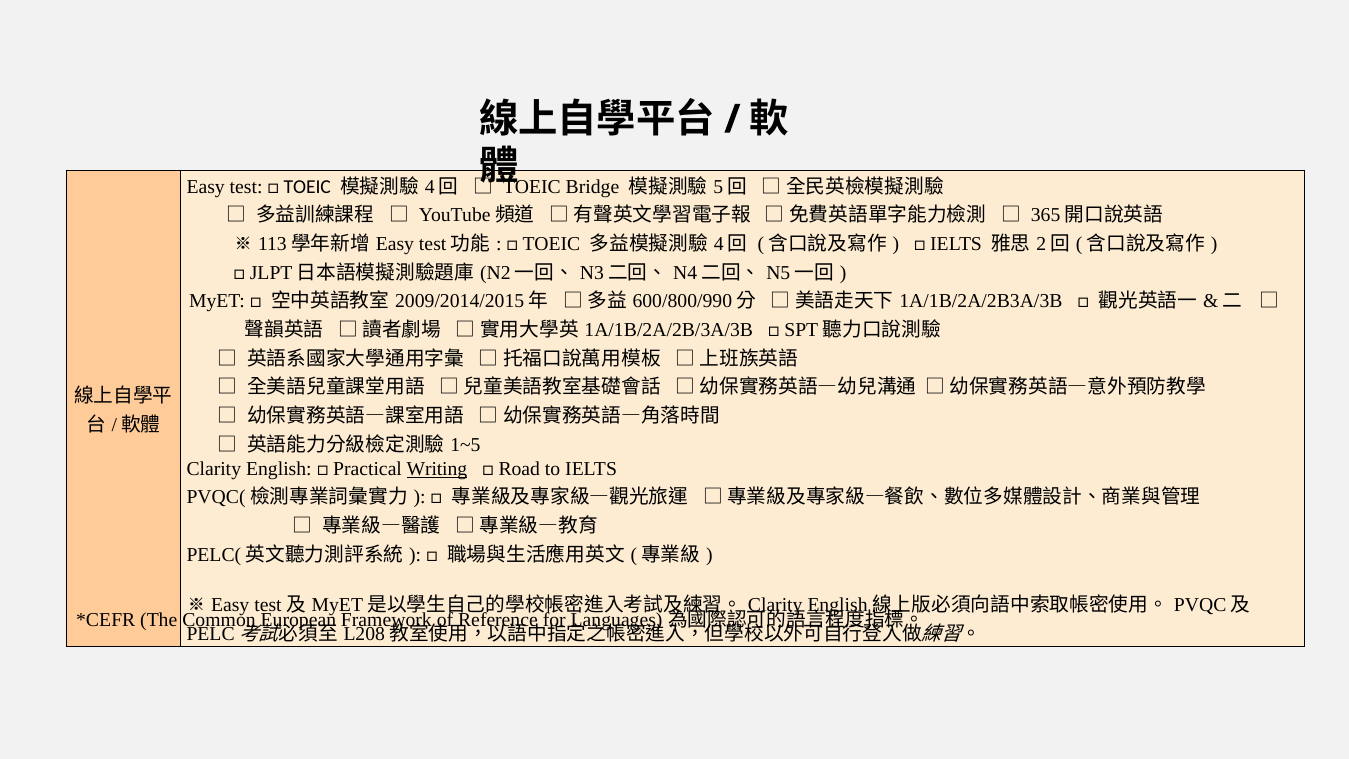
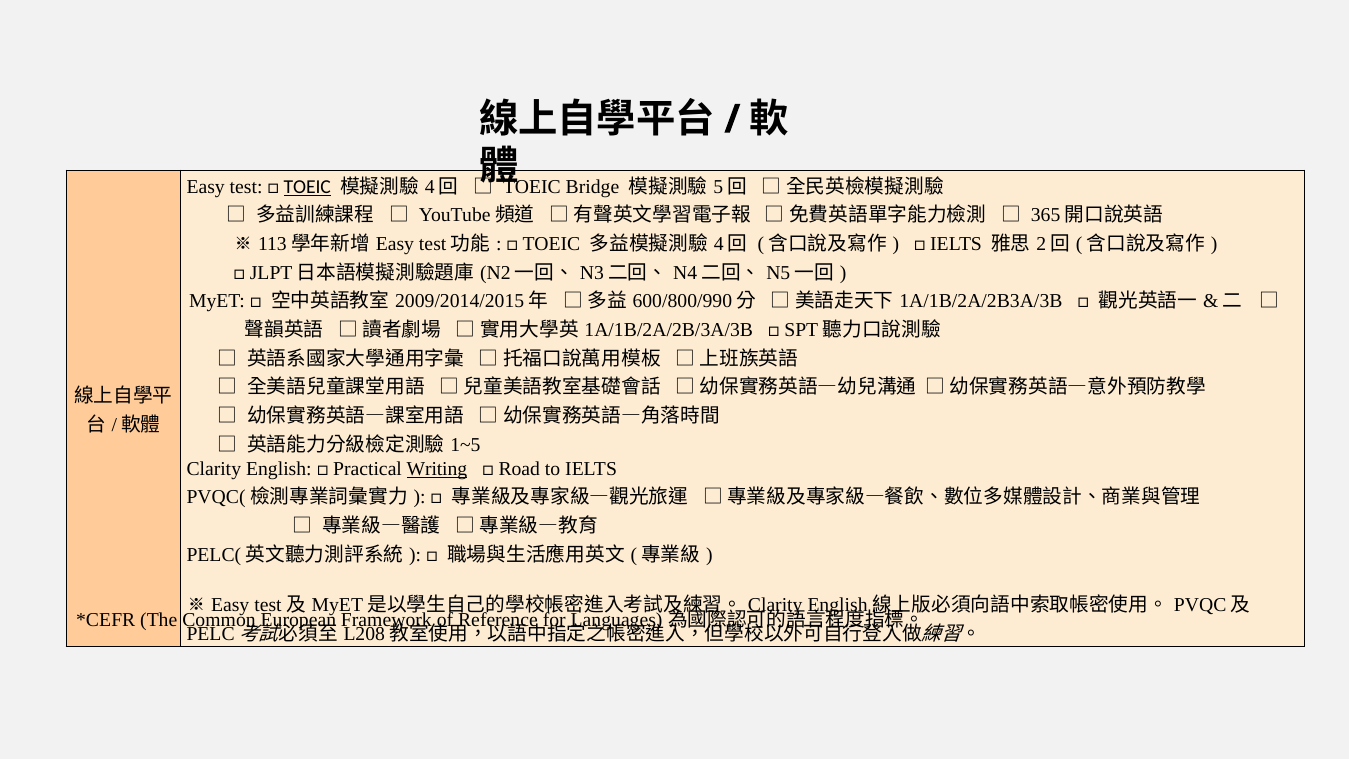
TOEIC underline: none -> present (307, 187)
